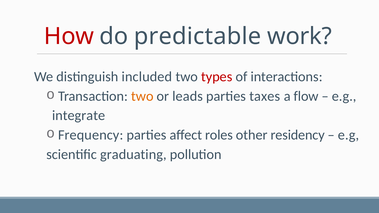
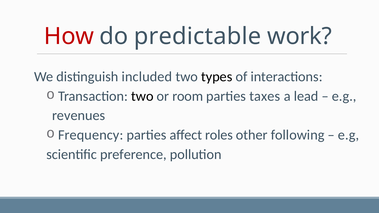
types colour: red -> black (217, 77)
two colour: orange -> black (142, 96)
leads: leads -> room (188, 96)
flow: flow -> lead (306, 96)
integrate: integrate -> revenues (79, 116)
residency: residency -> following (298, 135)
graduating: graduating -> preference (133, 154)
